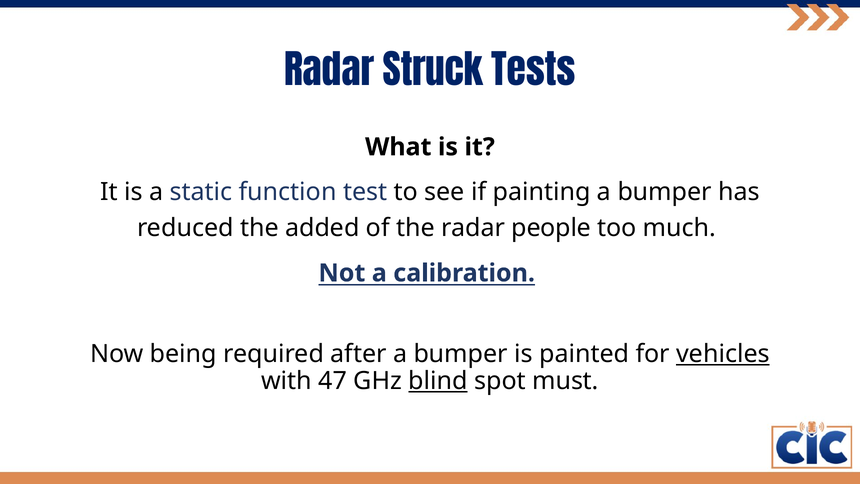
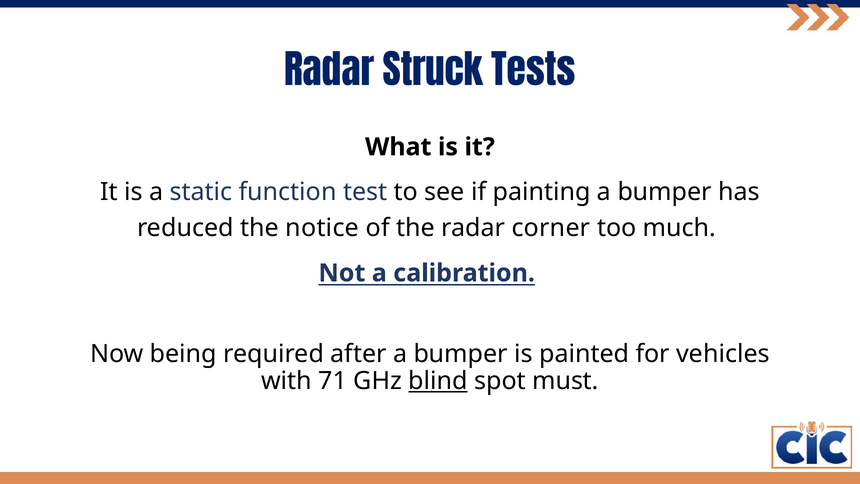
added: added -> notice (322, 228)
people: people -> corner (551, 228)
vehicles underline: present -> none (723, 354)
47: 47 -> 71 (333, 381)
